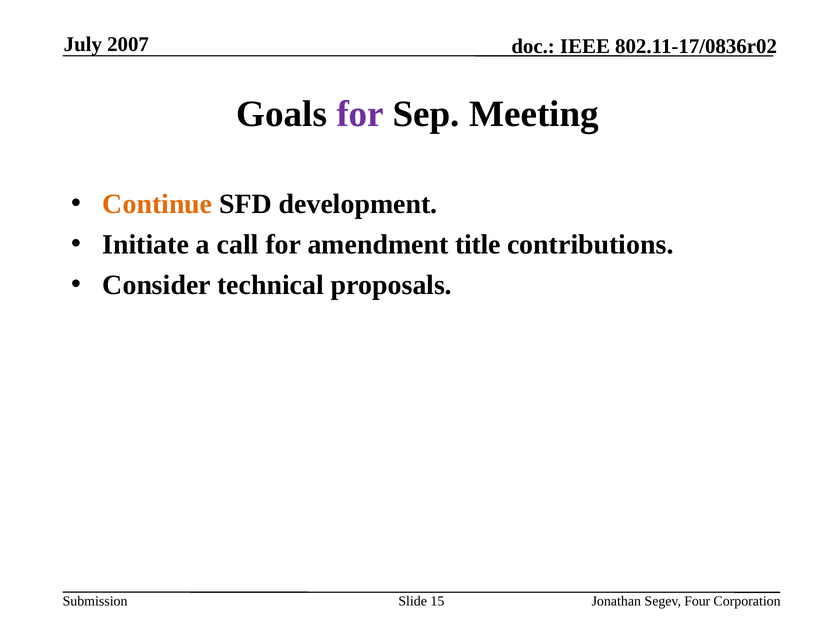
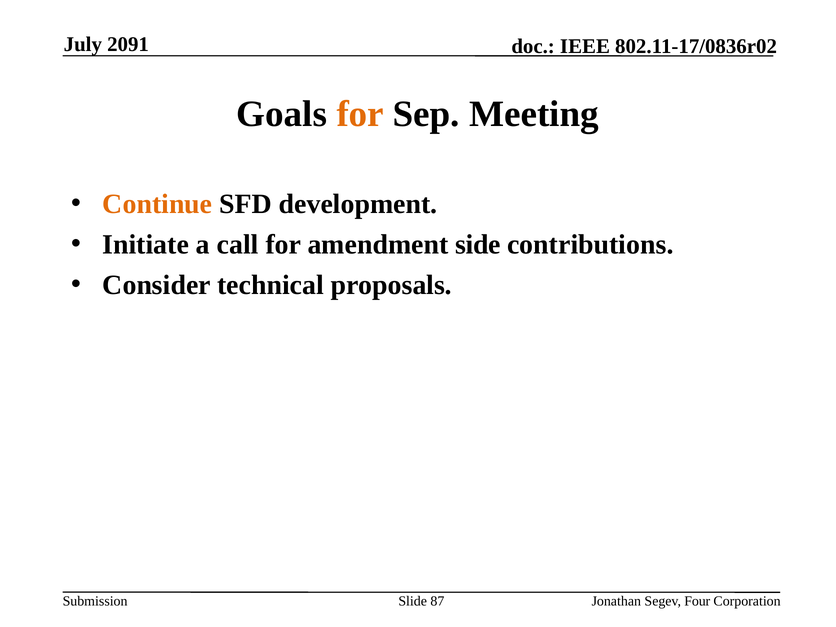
2007: 2007 -> 2091 (128, 44)
for colour: purple -> orange (360, 114)
title: title -> side (478, 244)
15: 15 -> 87 (437, 601)
